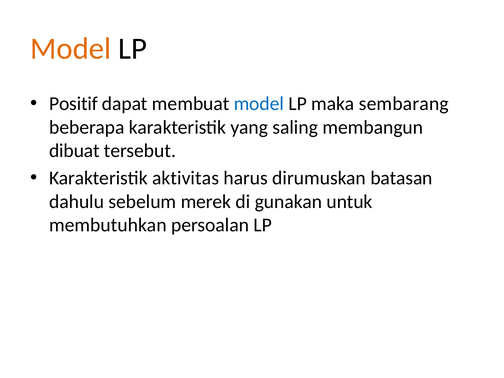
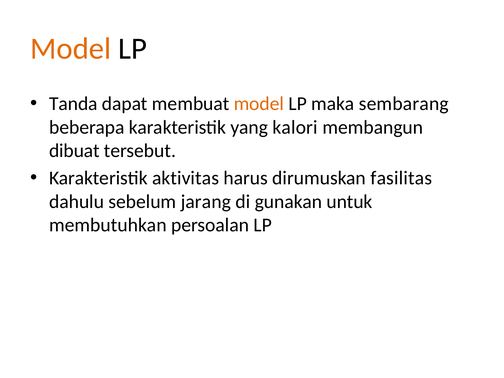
Positif: Positif -> Tanda (73, 104)
model colour: blue -> orange (259, 104)
saling: saling -> kalori (295, 127)
batasan: batasan -> fasilitas (401, 178)
merek: merek -> jarang (206, 202)
